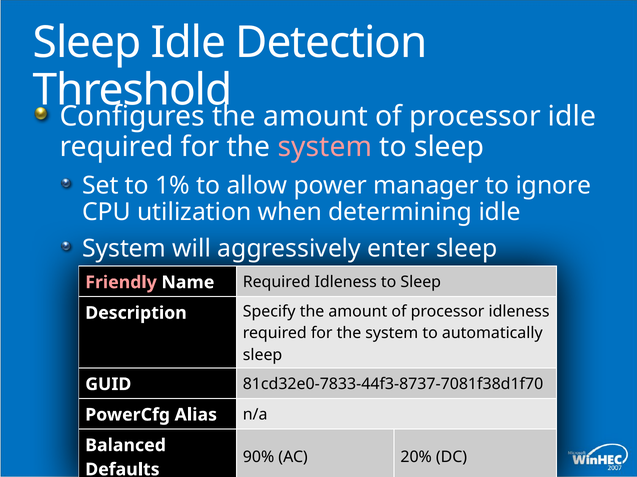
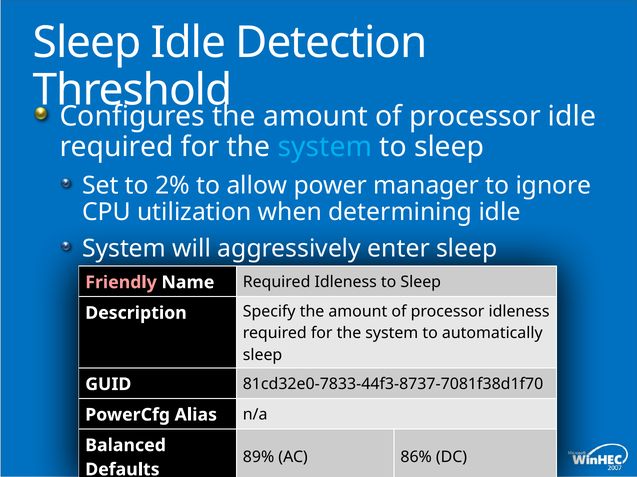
system colour: pink -> light blue (325, 147)
1%: 1% -> 2% (172, 186)
90%: 90% -> 89% (259, 458)
20%: 20% -> 86% (416, 458)
